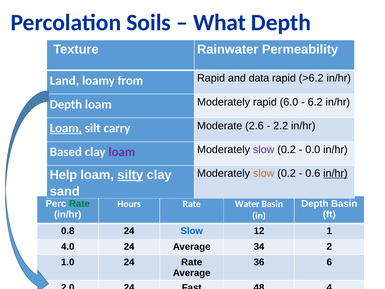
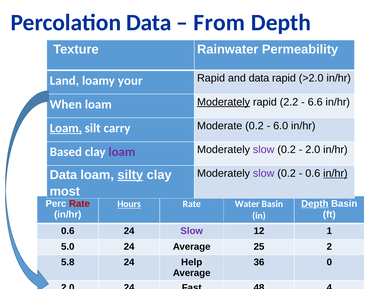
Percolation Soils: Soils -> Data (149, 23)
What: What -> From (219, 23)
from: from -> your (130, 80)
>6.2: >6.2 -> >2.0 (311, 78)
Depth: Depth -> When (66, 104)
Moderately underline: none -> present (224, 102)
6.0: 6.0 -> 2.2 (289, 102)
6.2: 6.2 -> 6.6 (315, 102)
Moderate 2.6: 2.6 -> 0.2 (254, 126)
2.2: 2.2 -> 6.0 (281, 126)
0.0: 0.0 -> 2.0 (313, 149)
slow colour: orange -> purple (264, 173)
Help: Help -> Data (63, 175)
sand: sand -> most (65, 191)
Rate colour: green -> red (79, 203)
Depth underline: none -> present (315, 203)
Hours underline: none -> present (129, 204)
0.8: 0.8 -> 0.6 (68, 231)
Slow colour: blue -> purple (192, 231)
4.0: 4.0 -> 5.0 (68, 246)
34: 34 -> 25 (259, 246)
1.0: 1.0 -> 5.8 (68, 262)
24 Rate: Rate -> Help (192, 262)
6: 6 -> 0 (329, 262)
